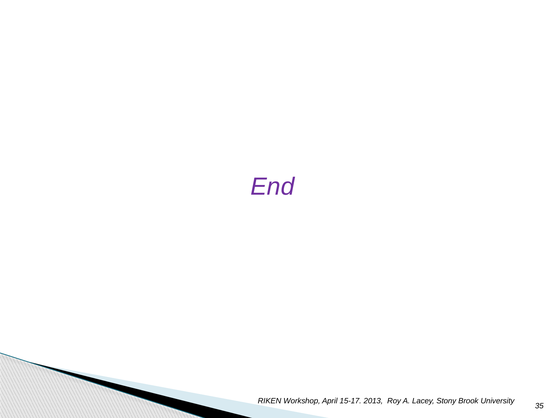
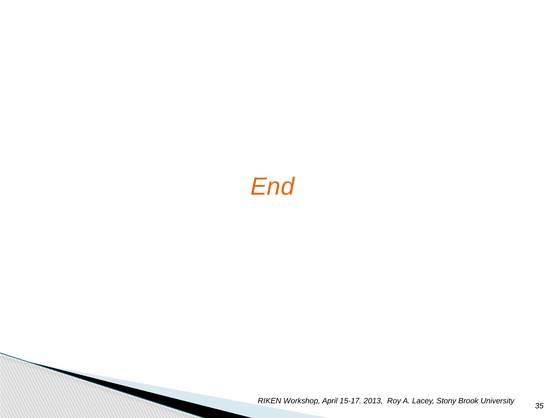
End colour: purple -> orange (273, 186)
